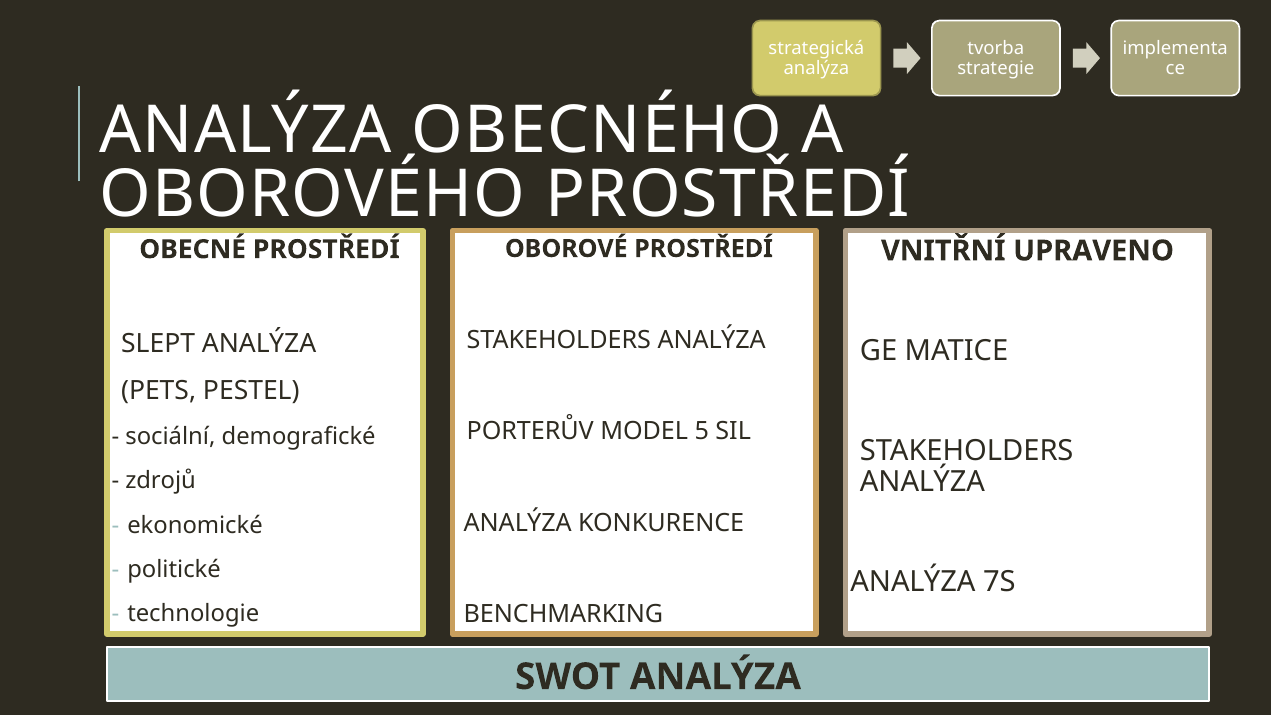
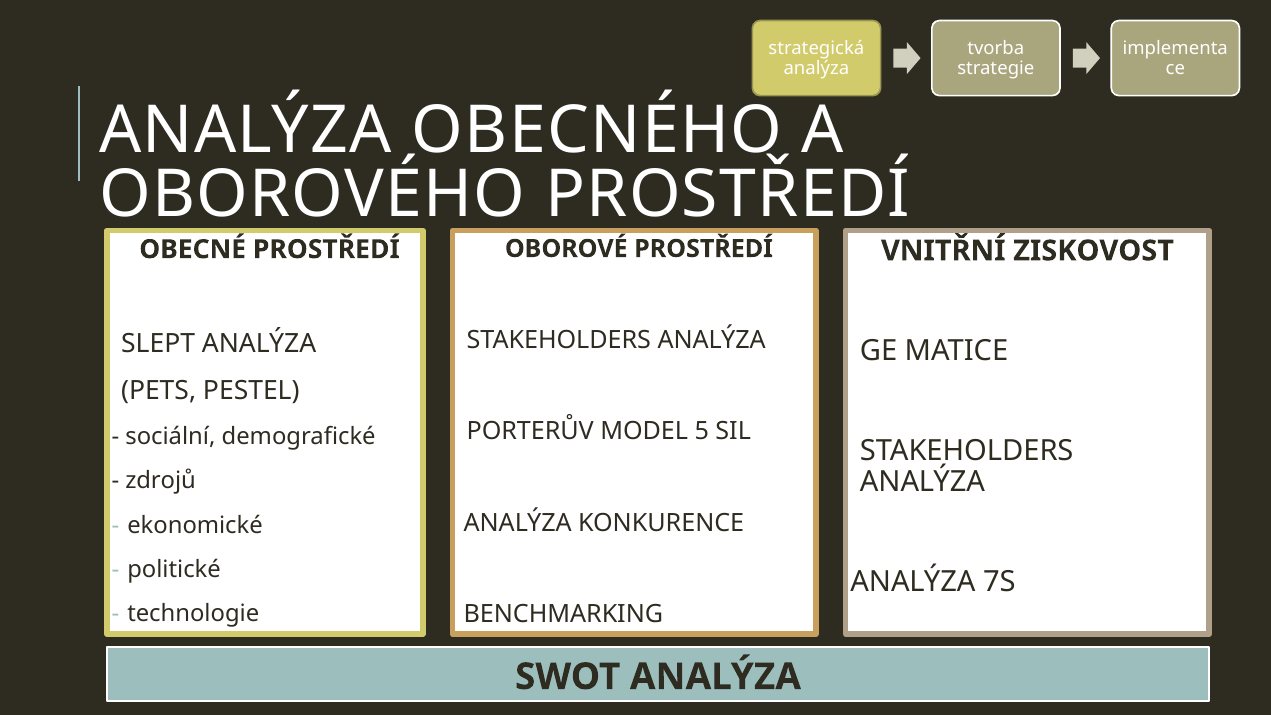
UPRAVENO: UPRAVENO -> ZISKOVOST (1094, 251)
